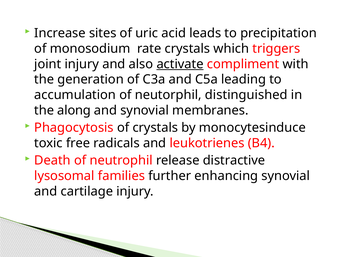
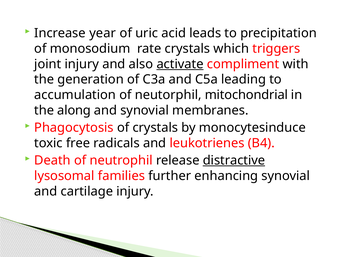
sites: sites -> year (103, 33)
distinguished: distinguished -> mitochondrial (246, 95)
distractive underline: none -> present (234, 161)
